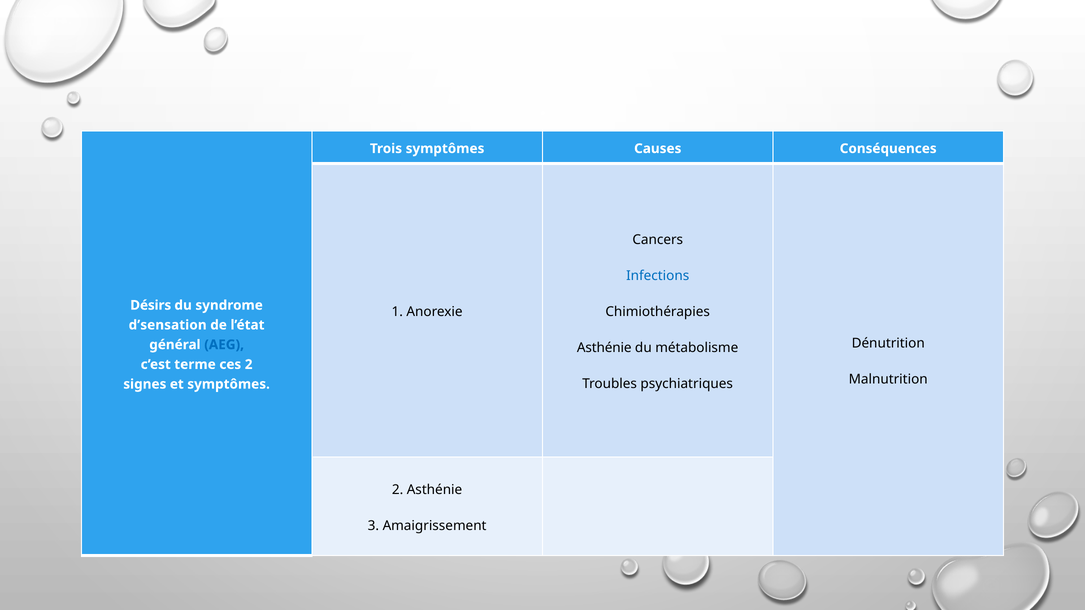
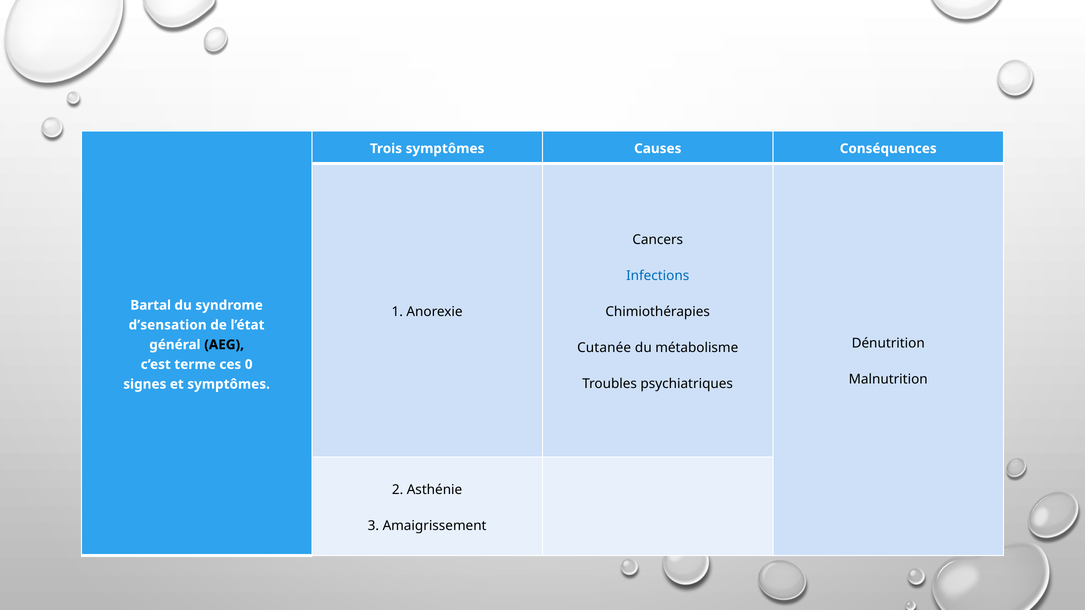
Désirs: Désirs -> Bartal (151, 305)
AEG colour: blue -> black (224, 345)
Asthénie: Asthénie -> Cutanée (604, 348)
ces 2: 2 -> 0 (249, 365)
